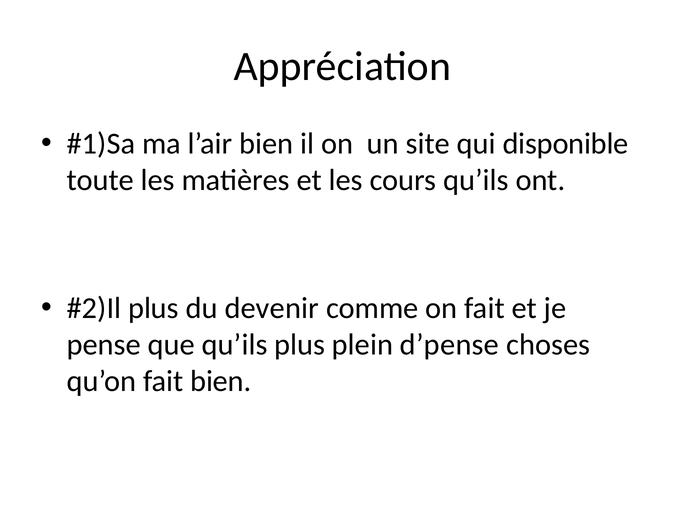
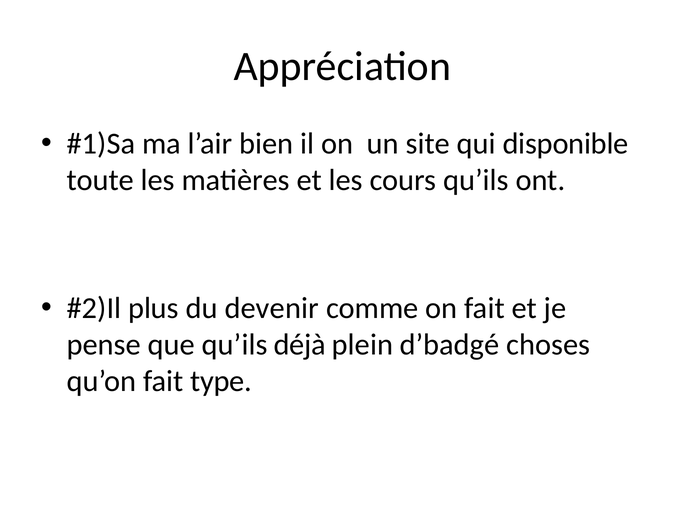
qu’ils plus: plus -> déjà (300, 345)
d’pense: d’pense -> d’badgé (450, 345)
fait bien: bien -> type (221, 381)
